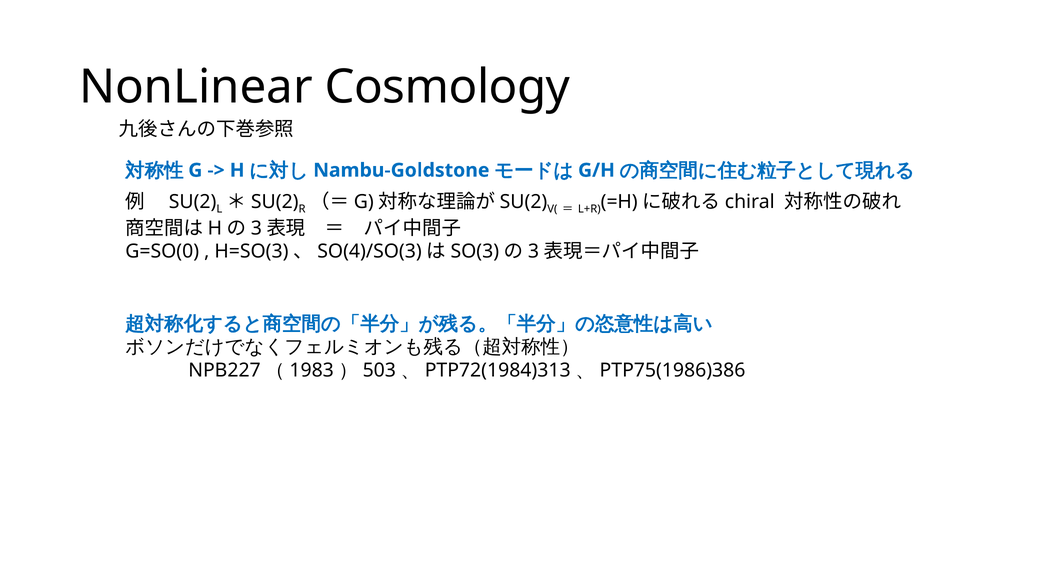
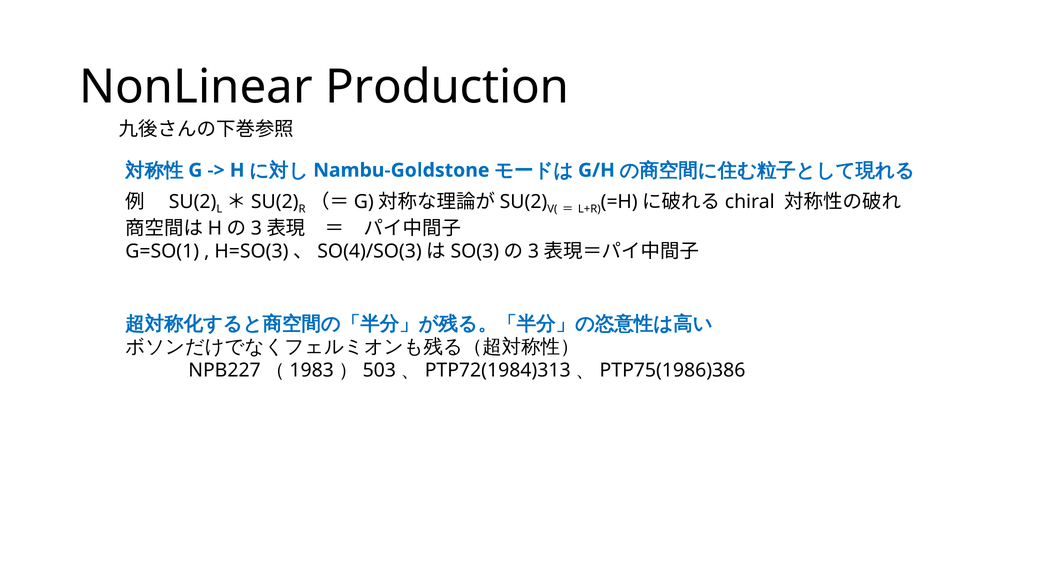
Cosmology: Cosmology -> Production (447, 87)
G=SO(0: G=SO(0 -> G=SO(1 (162, 252)
